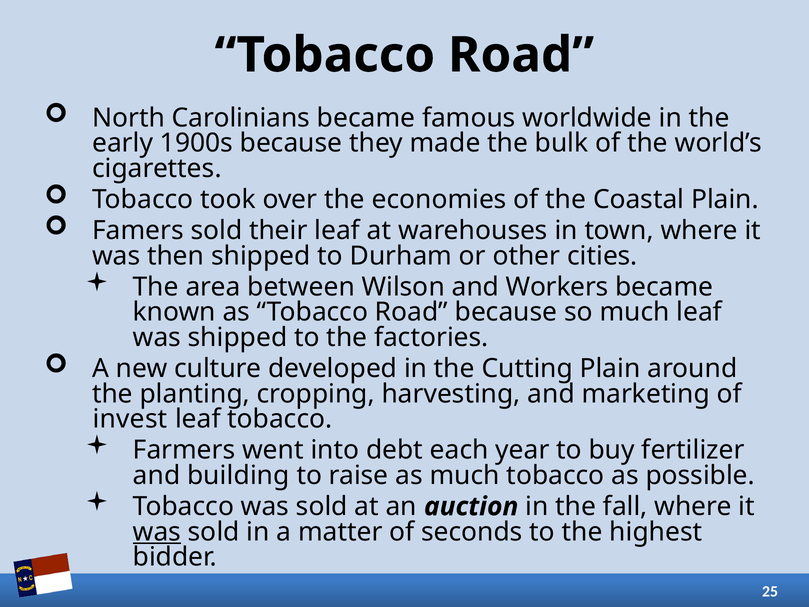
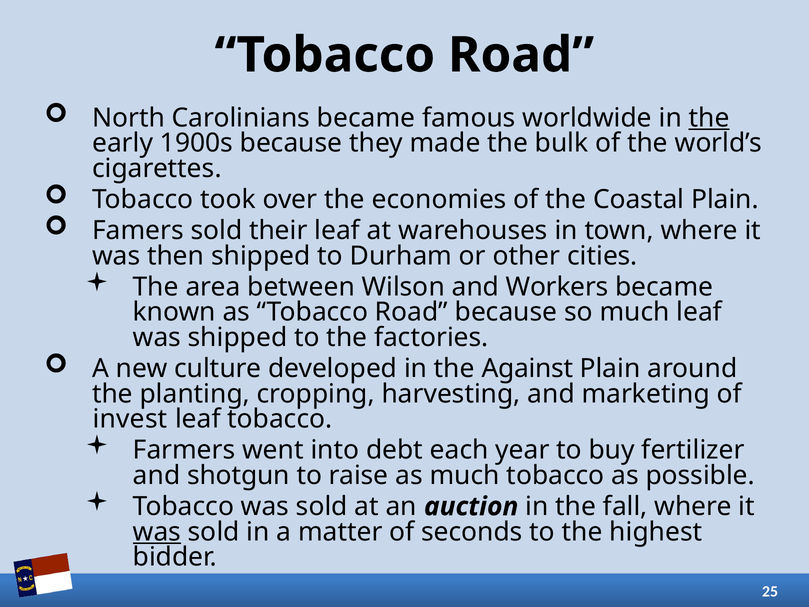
the underline: none -> present (709, 118)
Cutting: Cutting -> Against (527, 368)
building: building -> shotgun (238, 475)
